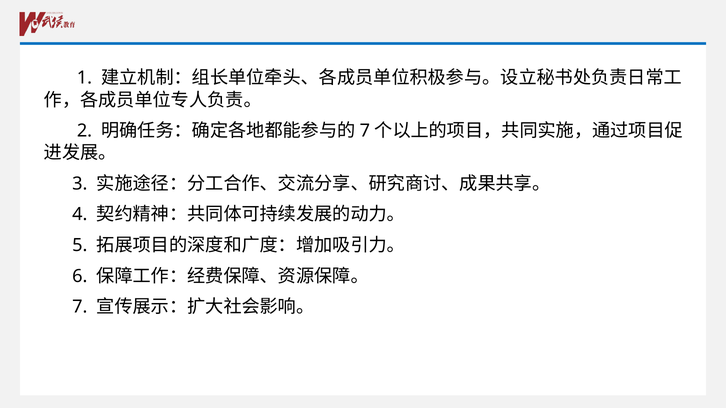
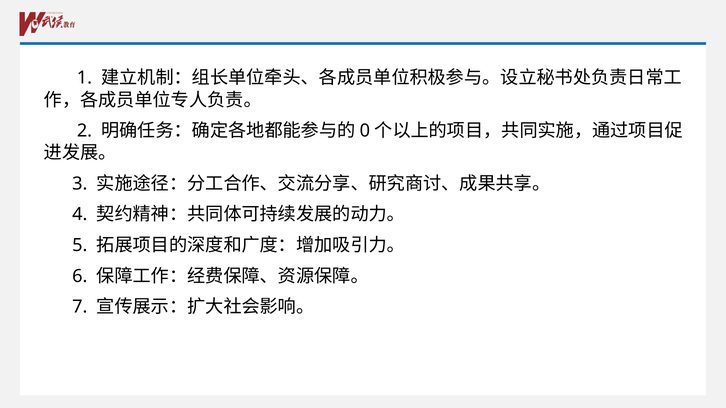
7: 7 -> 0 (365, 131)
